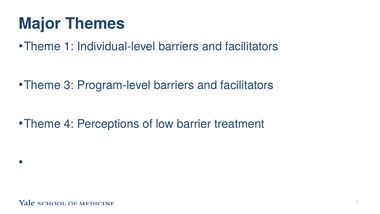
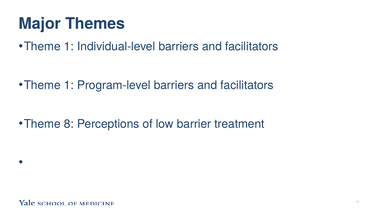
3: 3 -> 1 (69, 85)
4: 4 -> 8 (69, 124)
